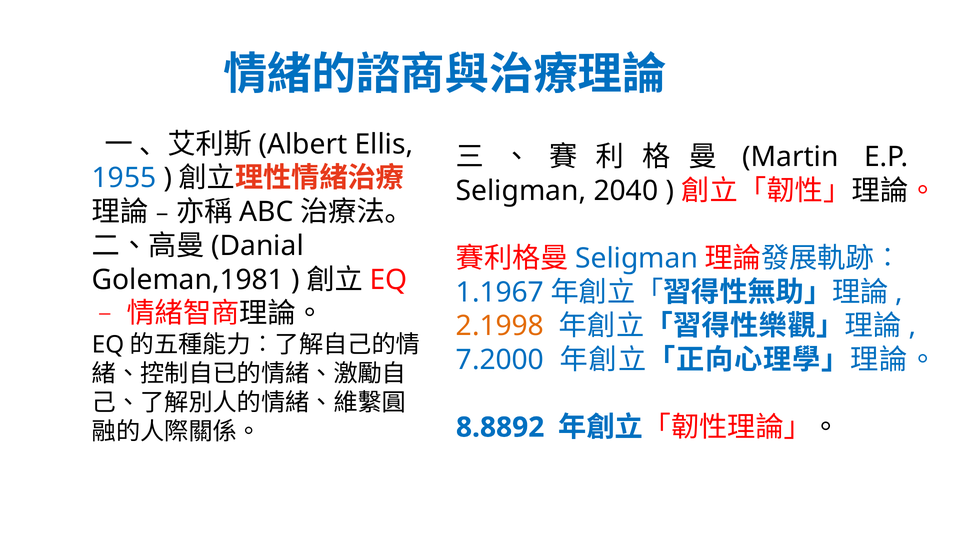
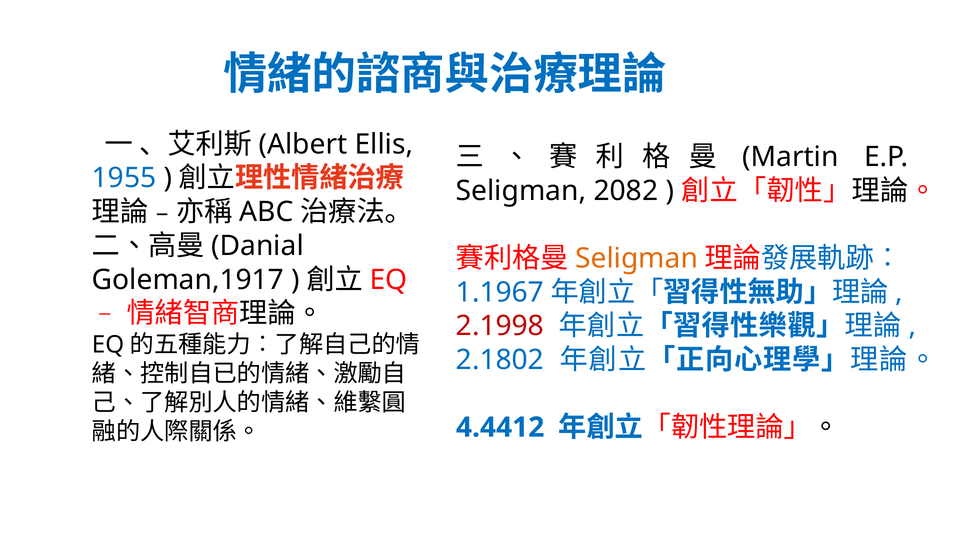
2040: 2040 -> 2082 (626, 191)
Seligman colour: blue -> orange (637, 258)
Goleman,1981: Goleman,1981 -> Goleman,1917 (188, 280)
2.1998 colour: orange -> red (500, 326)
7.2000: 7.2000 -> 2.1802 (500, 360)
8.8892: 8.8892 -> 4.4412 (500, 427)
